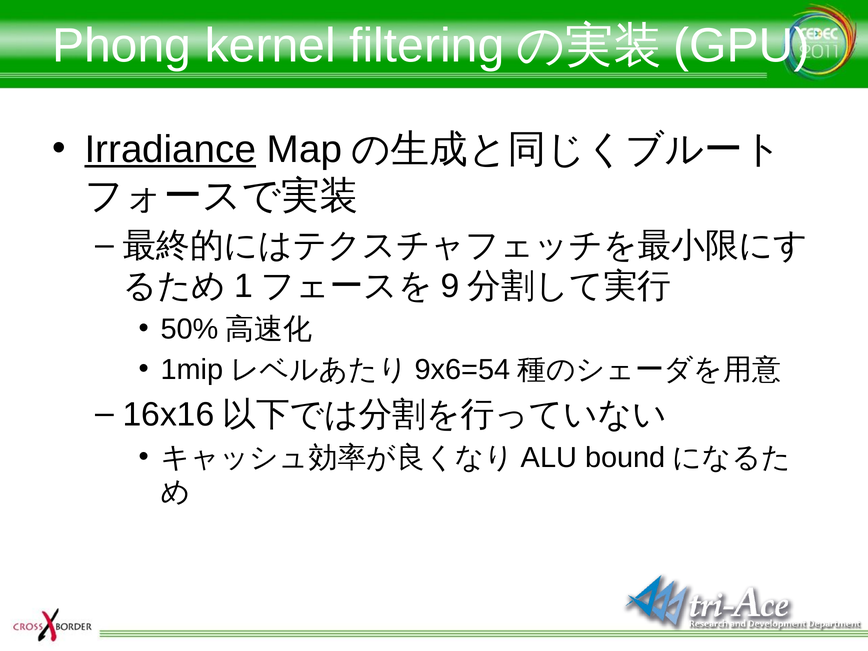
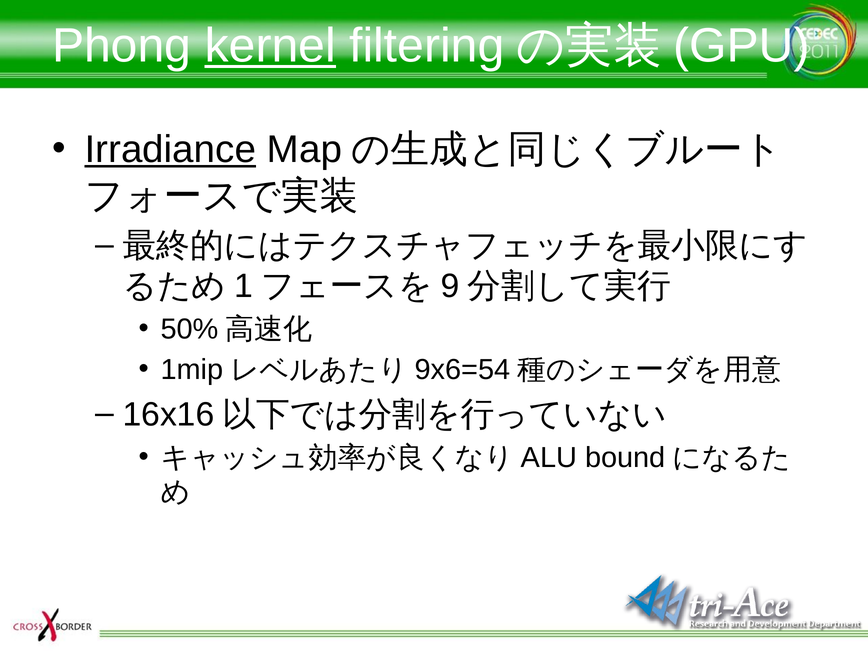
kernel underline: none -> present (270, 46)
